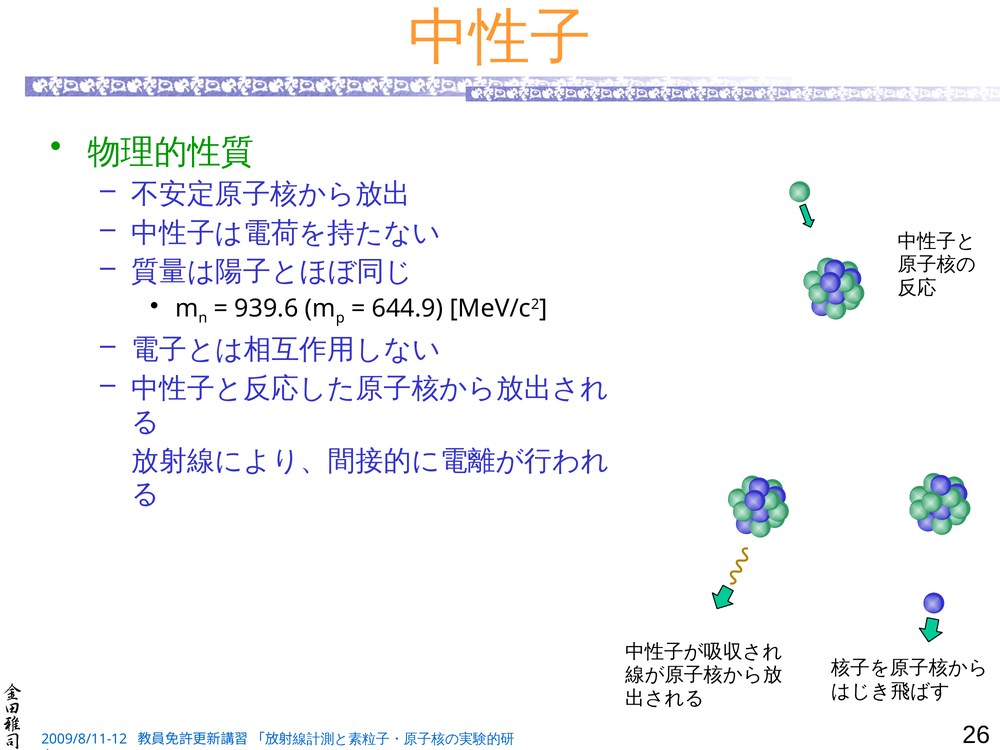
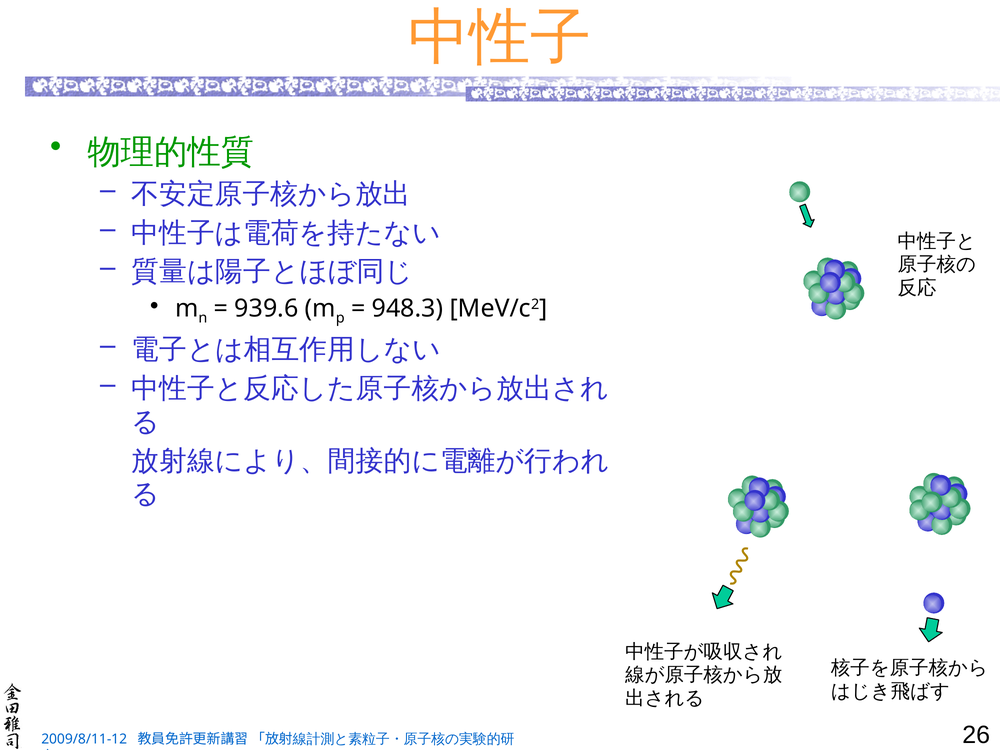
644.9: 644.9 -> 948.3 (407, 308)
